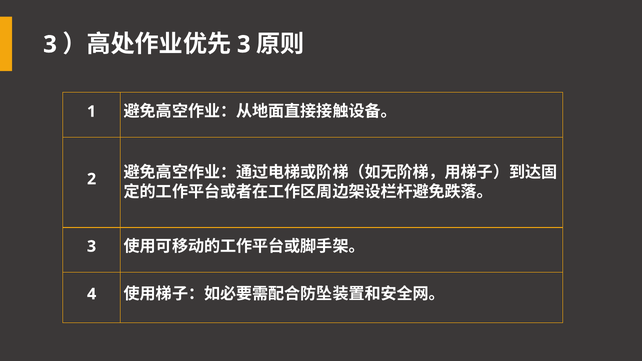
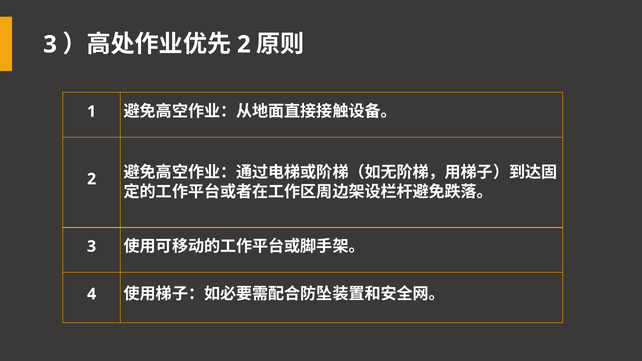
3: 3 -> 2 (244, 45)
